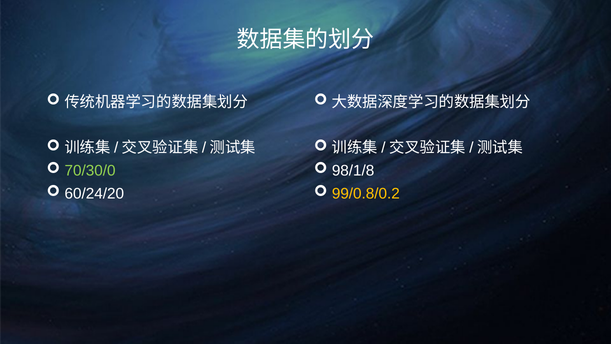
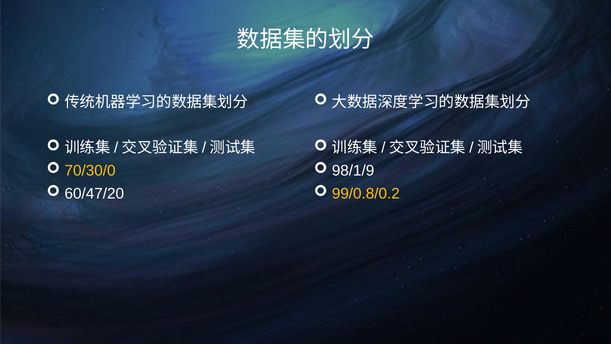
70/30/0 colour: light green -> yellow (90, 171)
98/1/8: 98/1/8 -> 98/1/9 (353, 171)
60/24/20: 60/24/20 -> 60/47/20 (94, 193)
